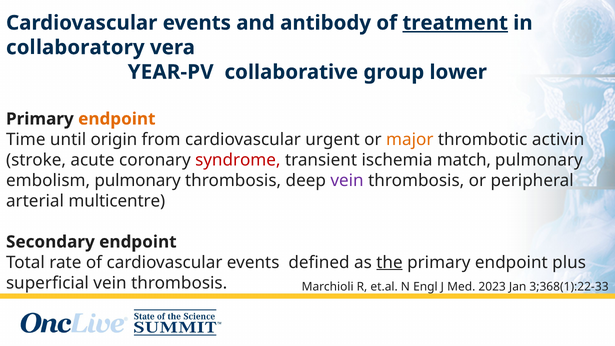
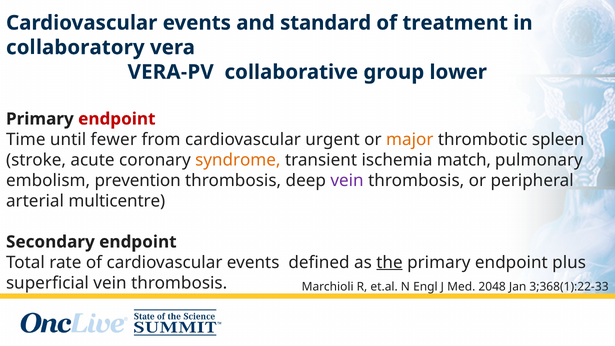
antibody: antibody -> standard (326, 23)
treatment underline: present -> none (455, 23)
YEAR-PV: YEAR-PV -> VERA-PV (171, 72)
endpoint colour: orange -> red (117, 119)
origin: origin -> fewer (114, 140)
activin: activin -> spleen (558, 140)
syndrome colour: red -> orange (238, 160)
embolism pulmonary: pulmonary -> prevention (138, 181)
2023: 2023 -> 2048 (492, 287)
